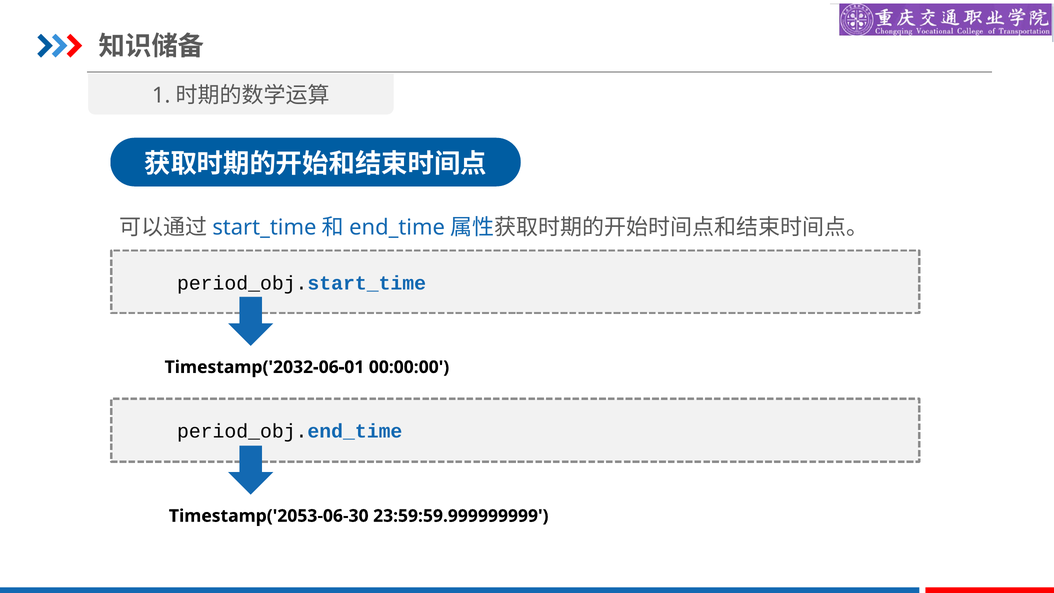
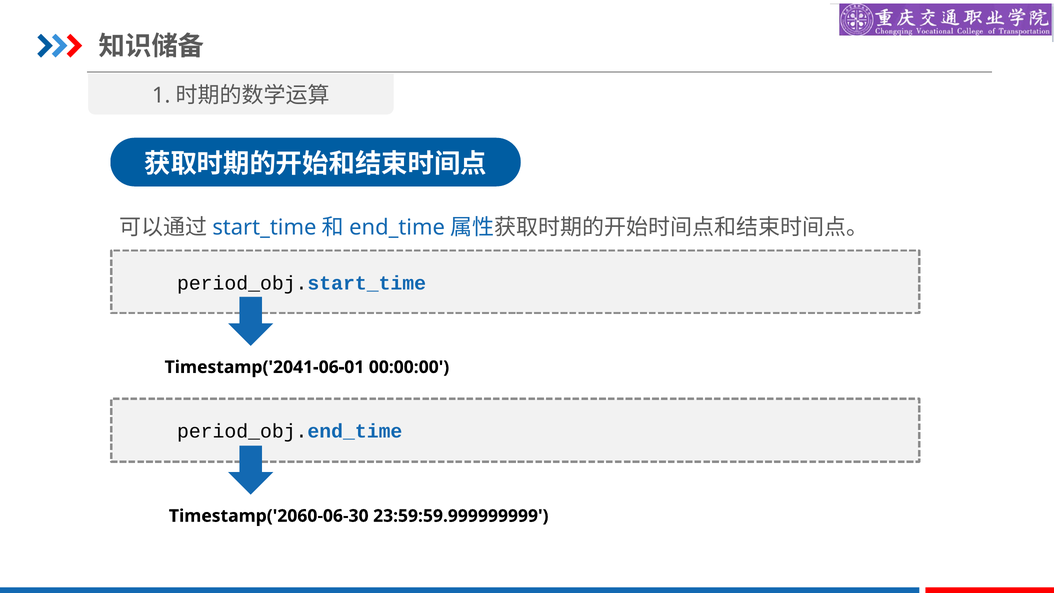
Timestamp('2032-06-01: Timestamp('2032-06-01 -> Timestamp('2041-06-01 (264, 367)
Timestamp('2053-06-30: Timestamp('2053-06-30 -> Timestamp('2060-06-30 (269, 516)
